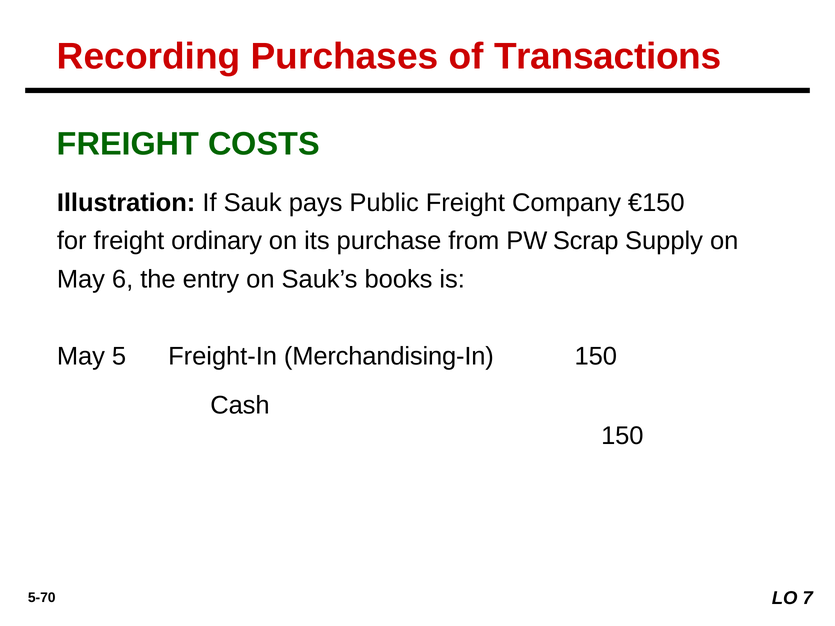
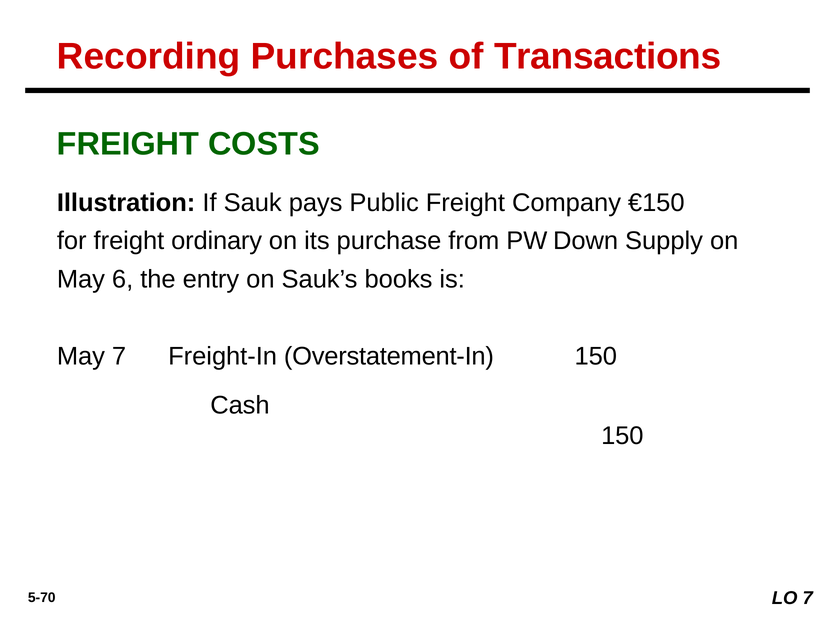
Scrap: Scrap -> Down (586, 241)
May 5: 5 -> 7 (119, 357)
Merchandising-In: Merchandising-In -> Overstatement-In (389, 357)
